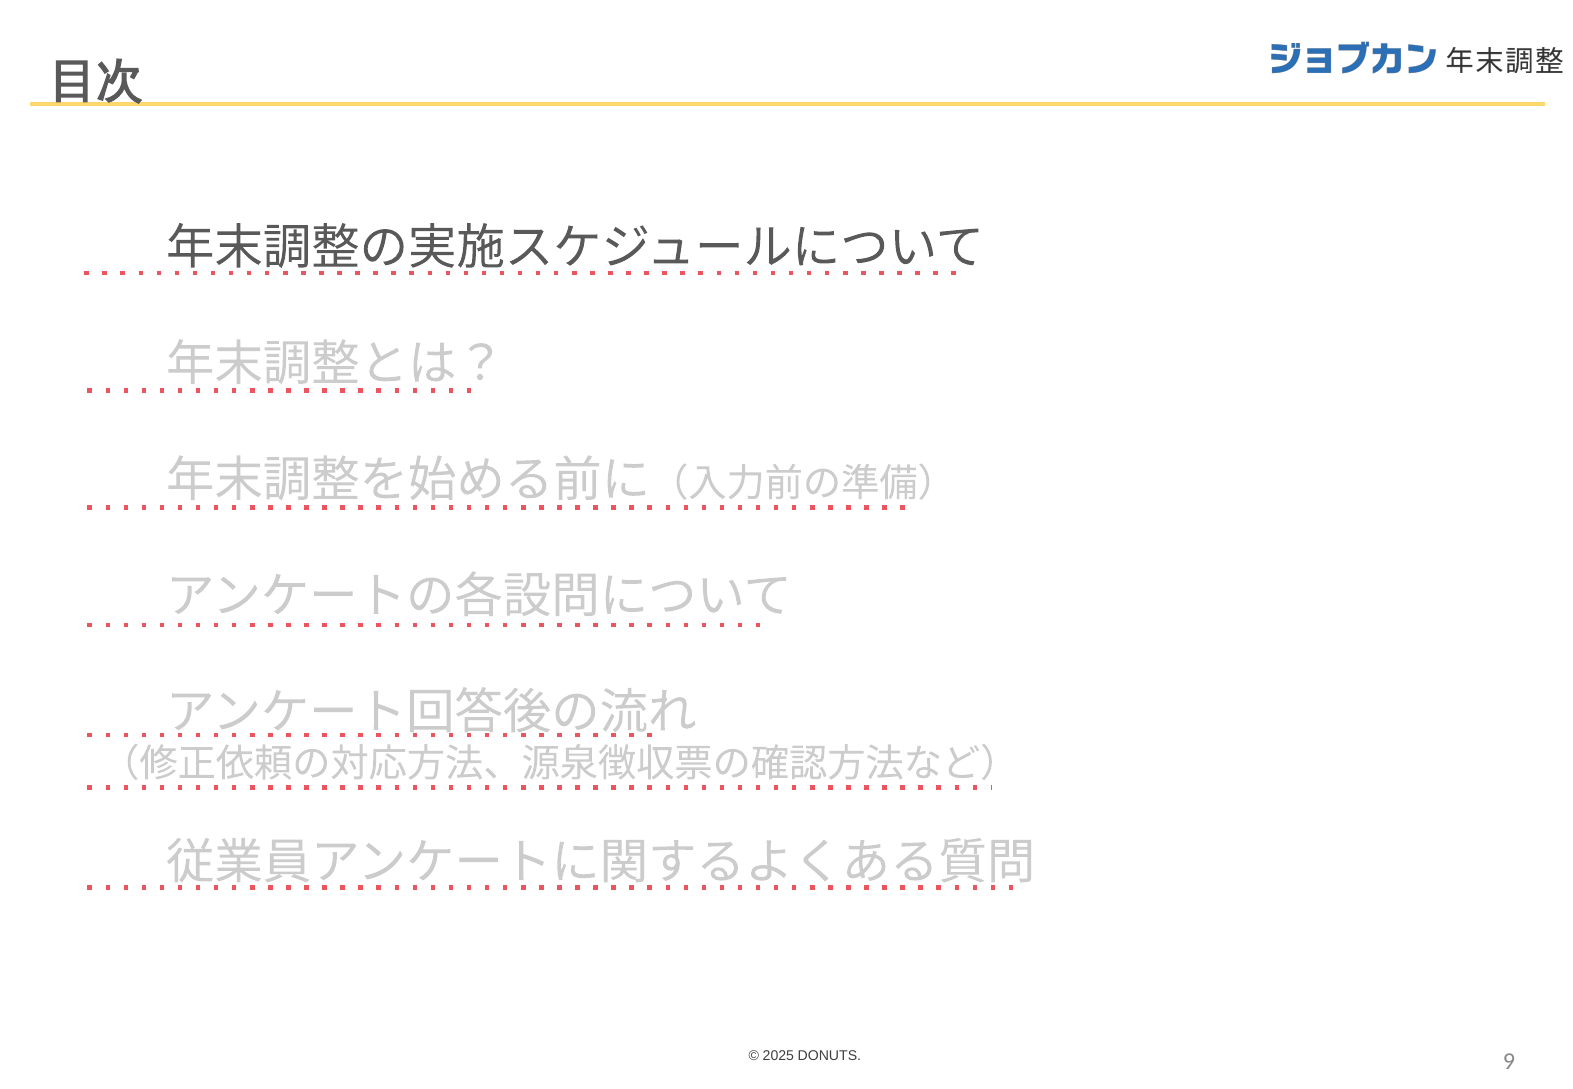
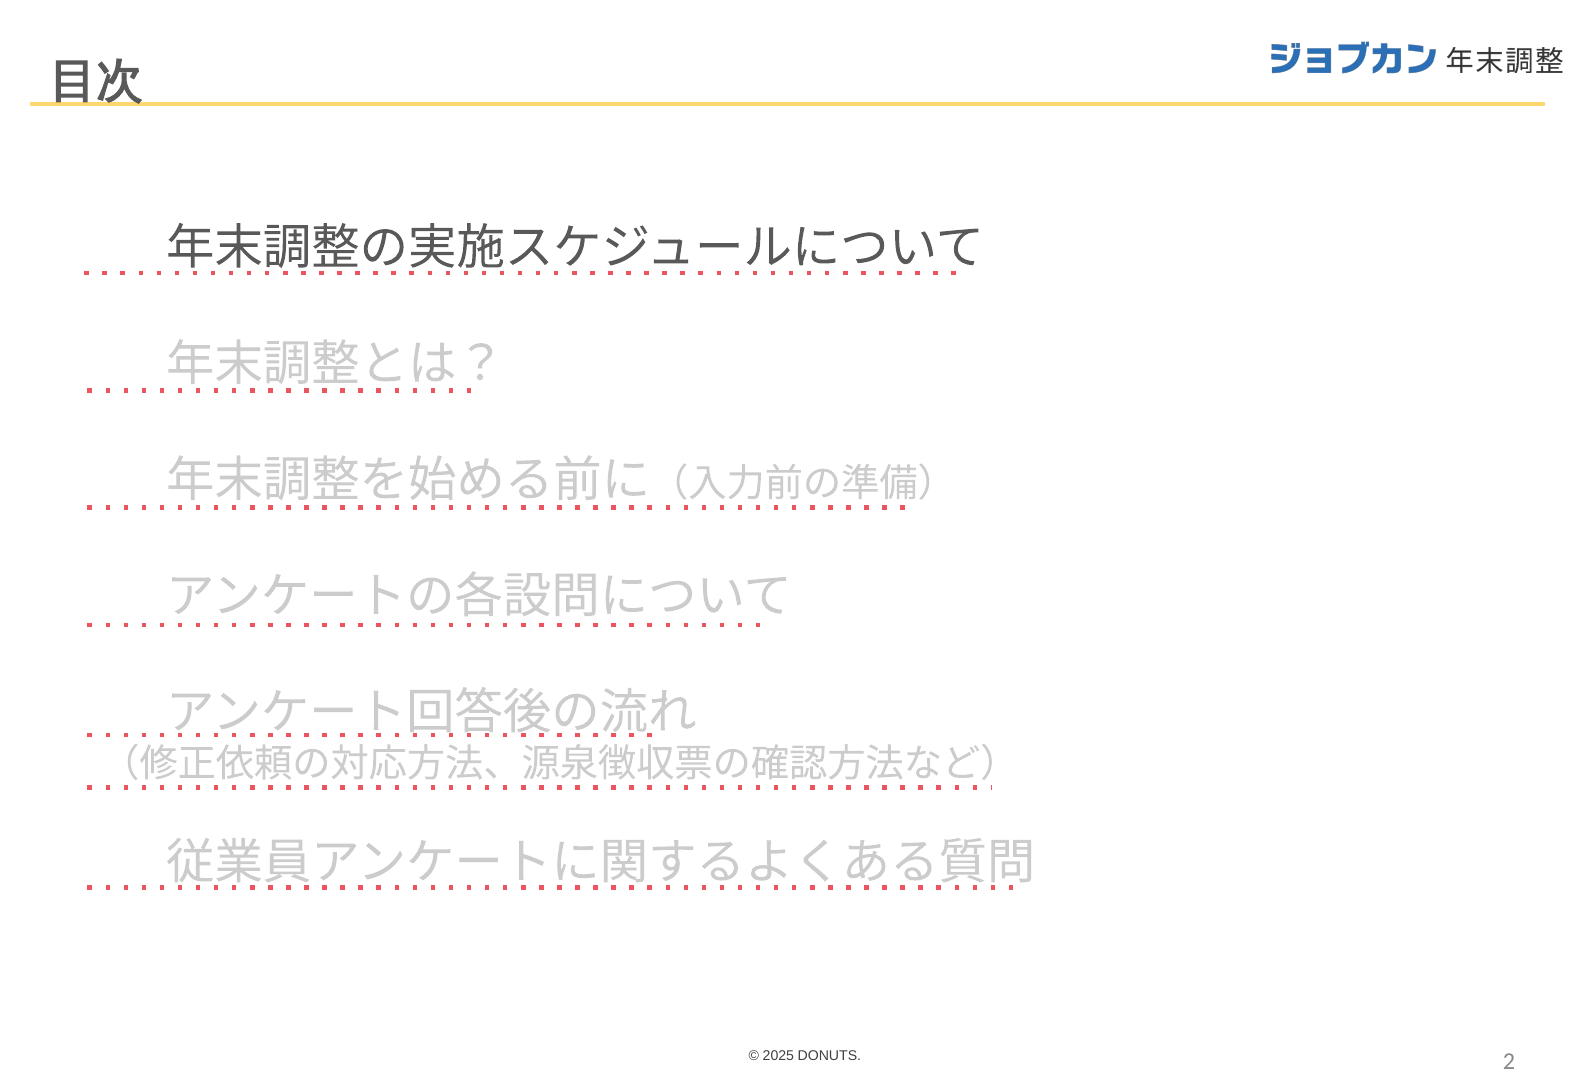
9: 9 -> 2 (1509, 1061)
